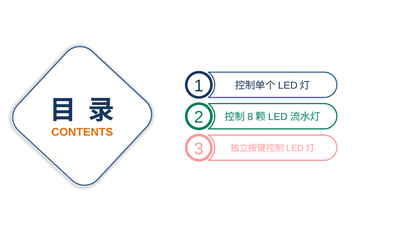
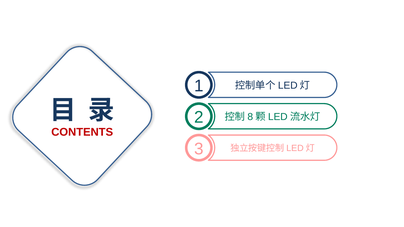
CONTENTS colour: orange -> red (82, 132)
